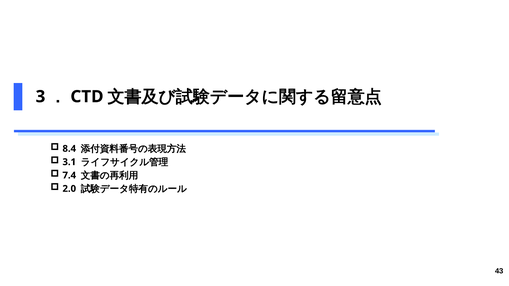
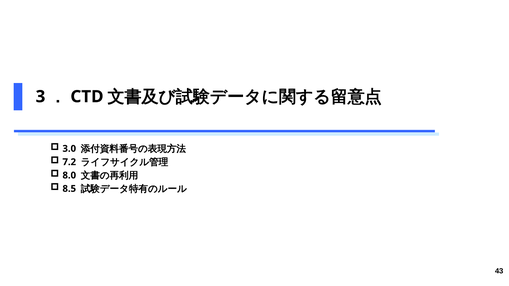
8.4: 8.4 -> 3.0 (69, 149)
3.1: 3.1 -> 7.2 (69, 162)
7.4: 7.4 -> 8.0 (69, 176)
2.0: 2.0 -> 8.5 (69, 189)
